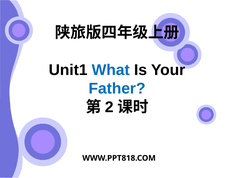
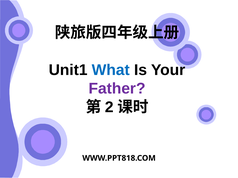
Father colour: blue -> purple (117, 89)
